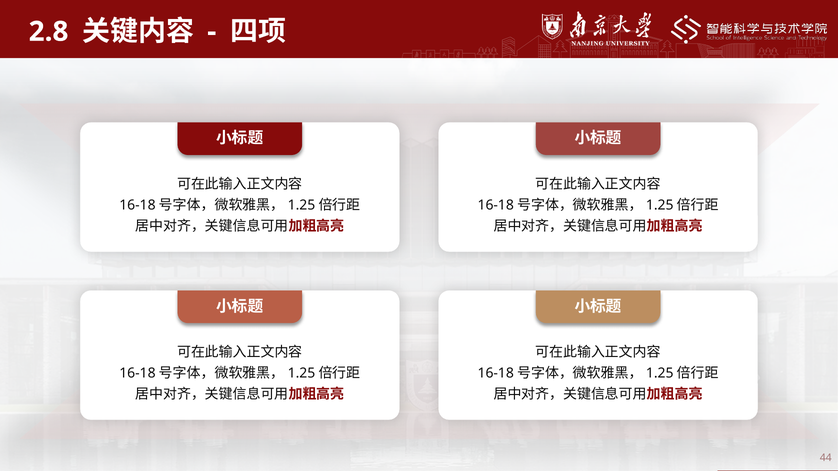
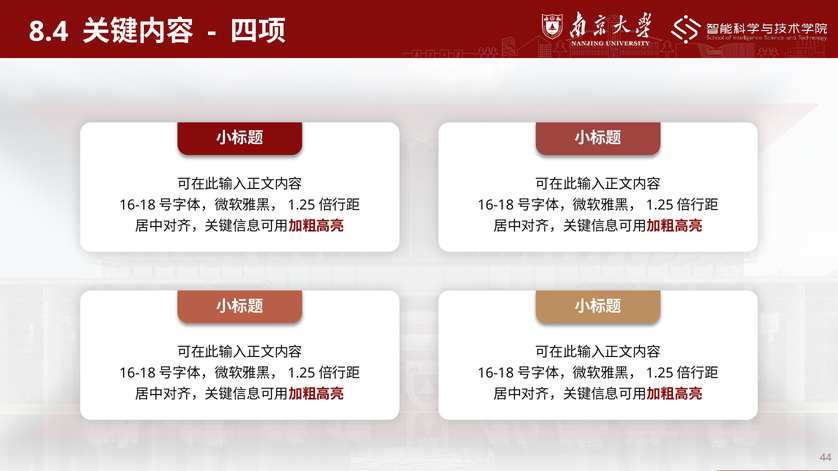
2.8: 2.8 -> 8.4 (49, 32)
